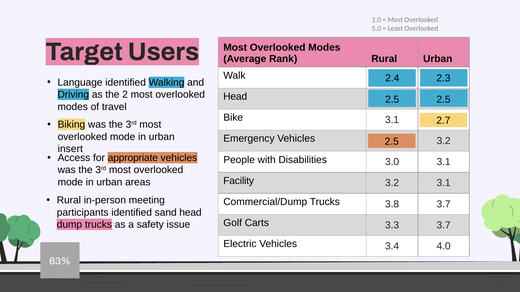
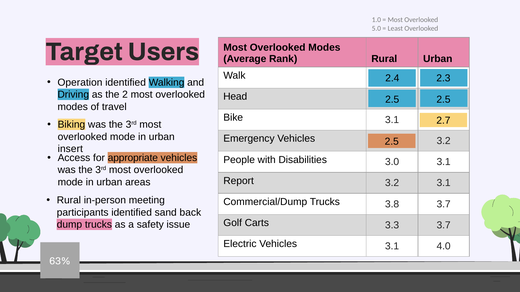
Language: Language -> Operation (80, 83)
Facility: Facility -> Report (239, 181)
sand head: head -> back (190, 213)
Vehicles 3.4: 3.4 -> 3.1 (392, 247)
